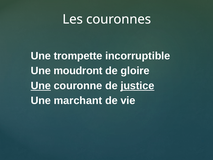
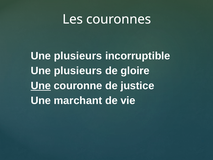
trompette: trompette -> plusieurs (78, 56)
moudront: moudront -> plusieurs (78, 71)
justice underline: present -> none (137, 86)
